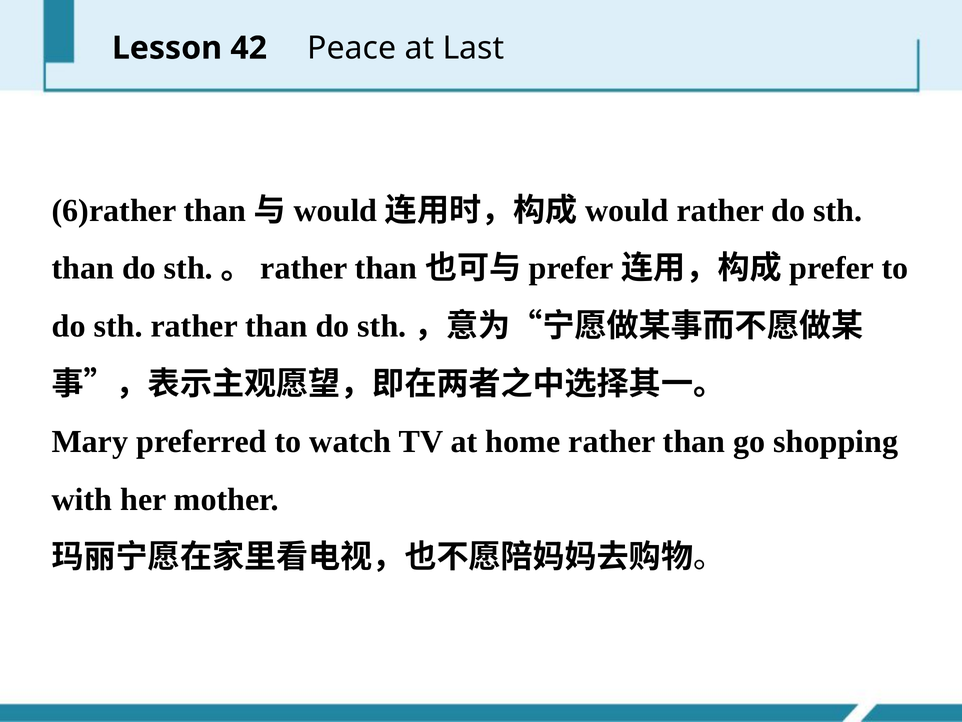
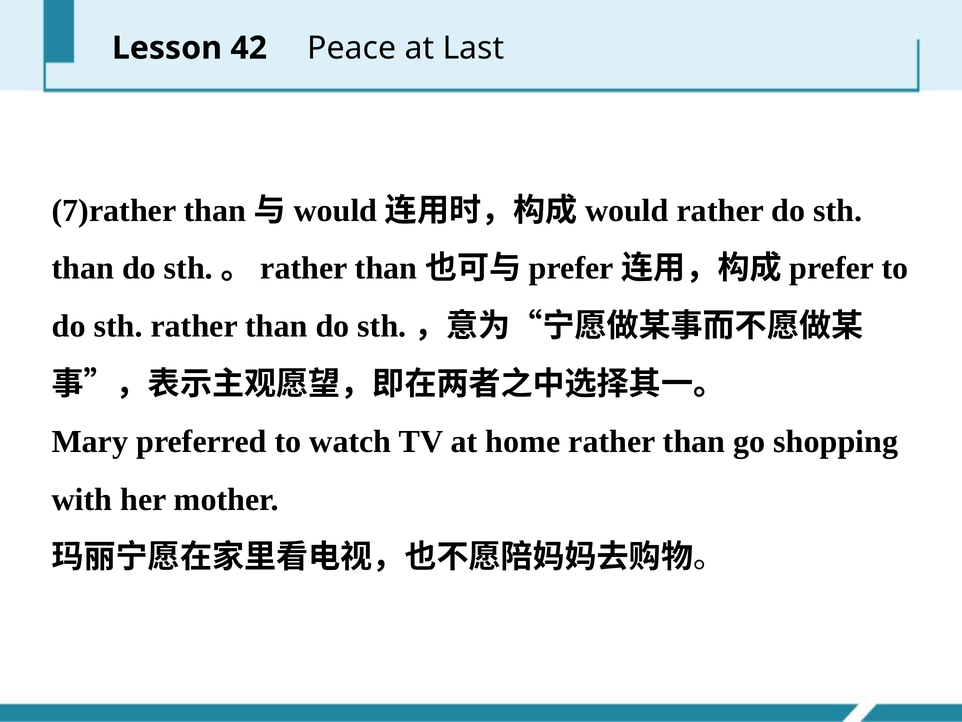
6)rather: 6)rather -> 7)rather (114, 210)
